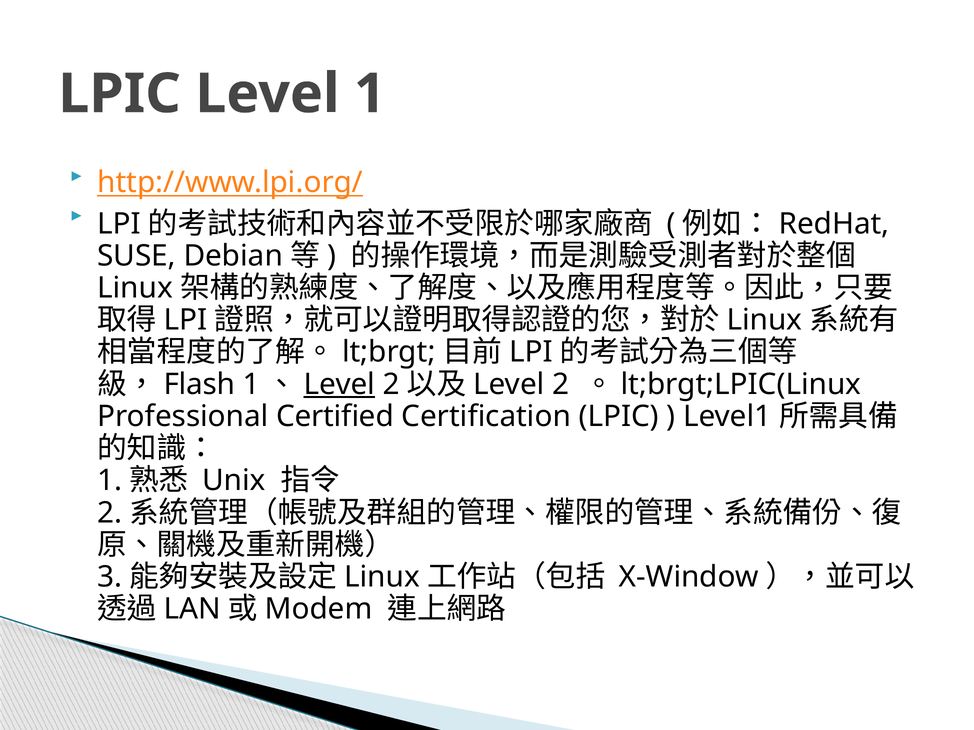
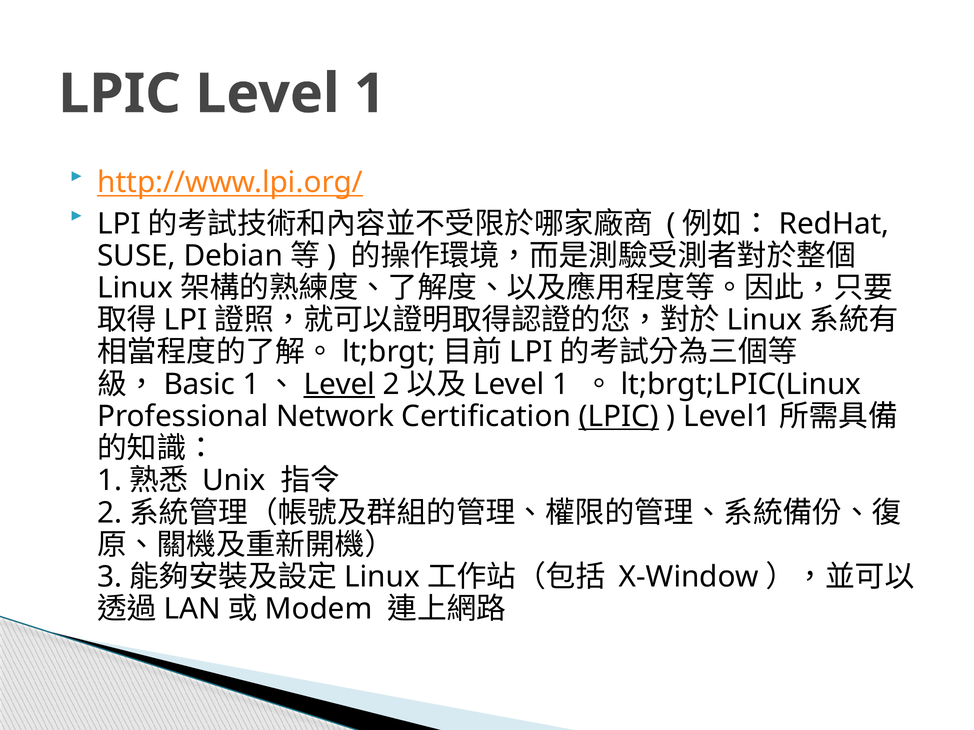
Flash: Flash -> Basic (199, 385)
2: 2 -> 1 (561, 385)
Certified: Certified -> Network (335, 417)
LPIC underline: none -> present (619, 417)
